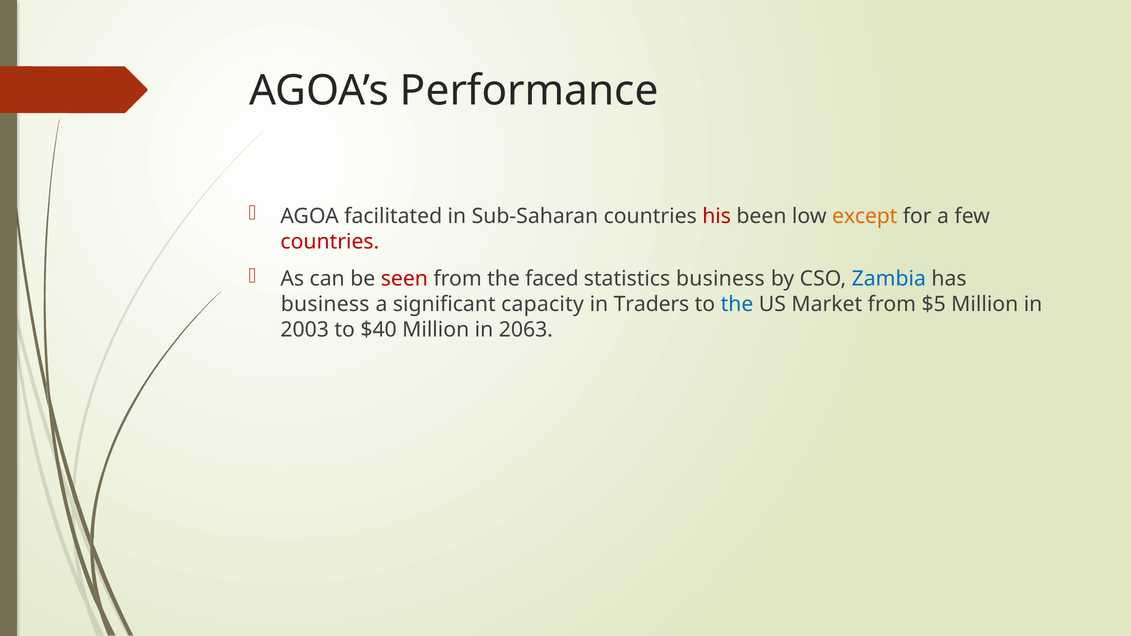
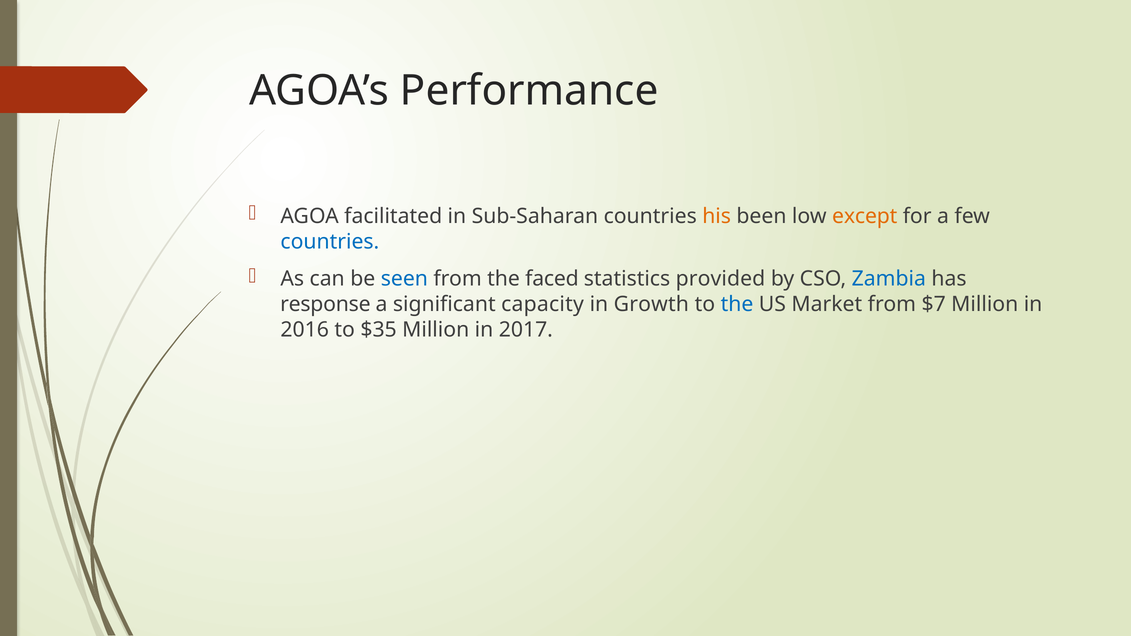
his colour: red -> orange (717, 216)
countries colour: red -> blue (330, 242)
seen colour: red -> blue (404, 279)
statistics business: business -> provided (720, 279)
business: business -> response (325, 305)
Traders: Traders -> Growth (651, 305)
$5: $5 -> $7 (934, 305)
2003: 2003 -> 2016 (305, 330)
$40: $40 -> $35 (379, 330)
2063: 2063 -> 2017 (526, 330)
